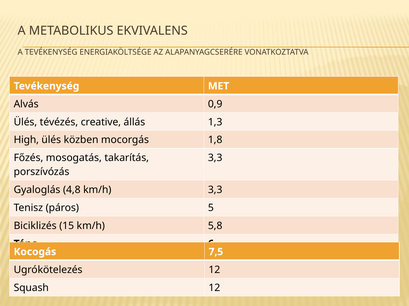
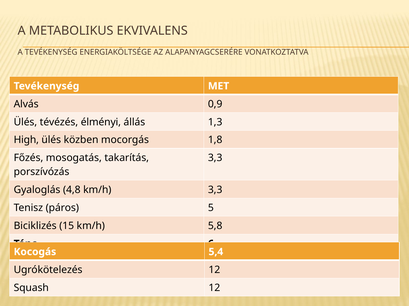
creative: creative -> élményi (101, 122)
7,5: 7,5 -> 5,4 (216, 252)
